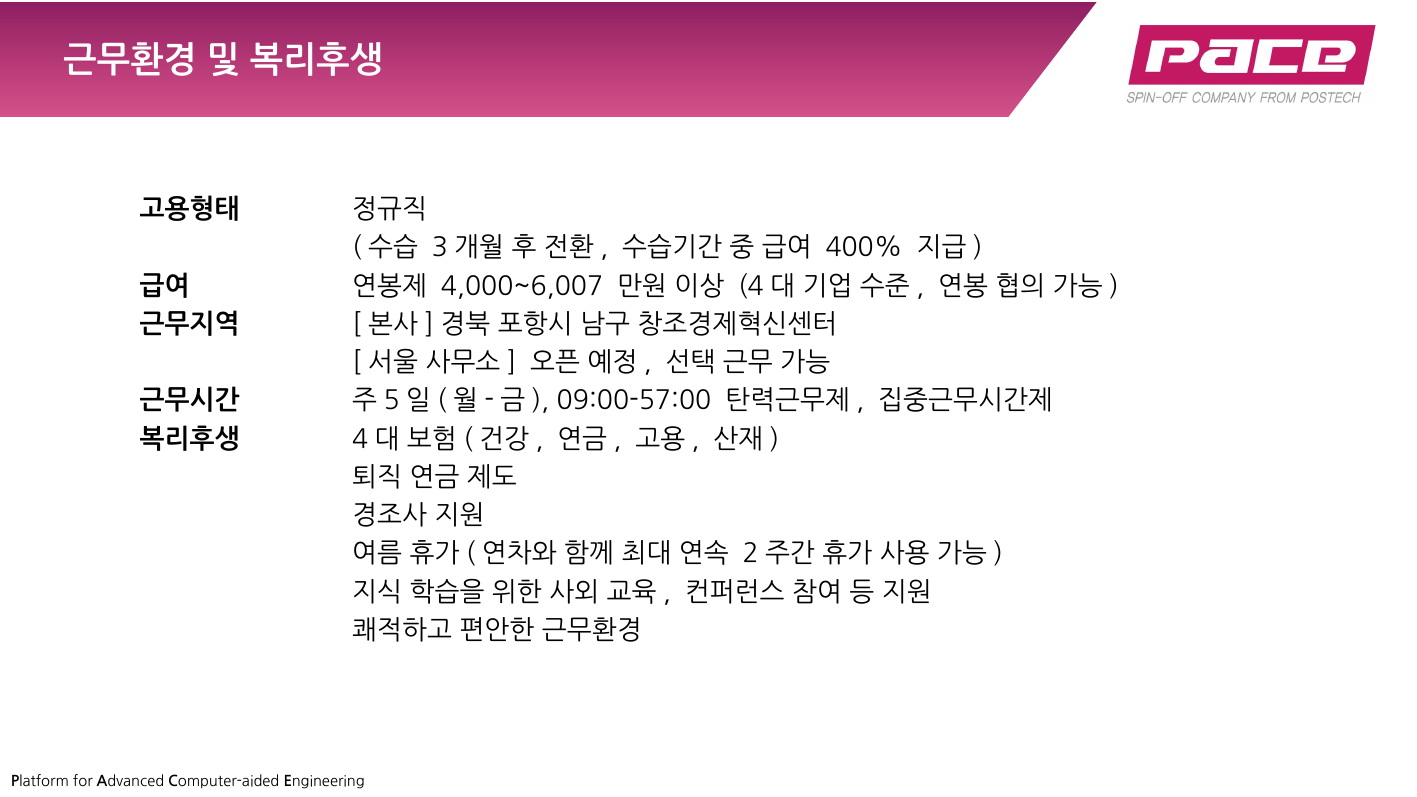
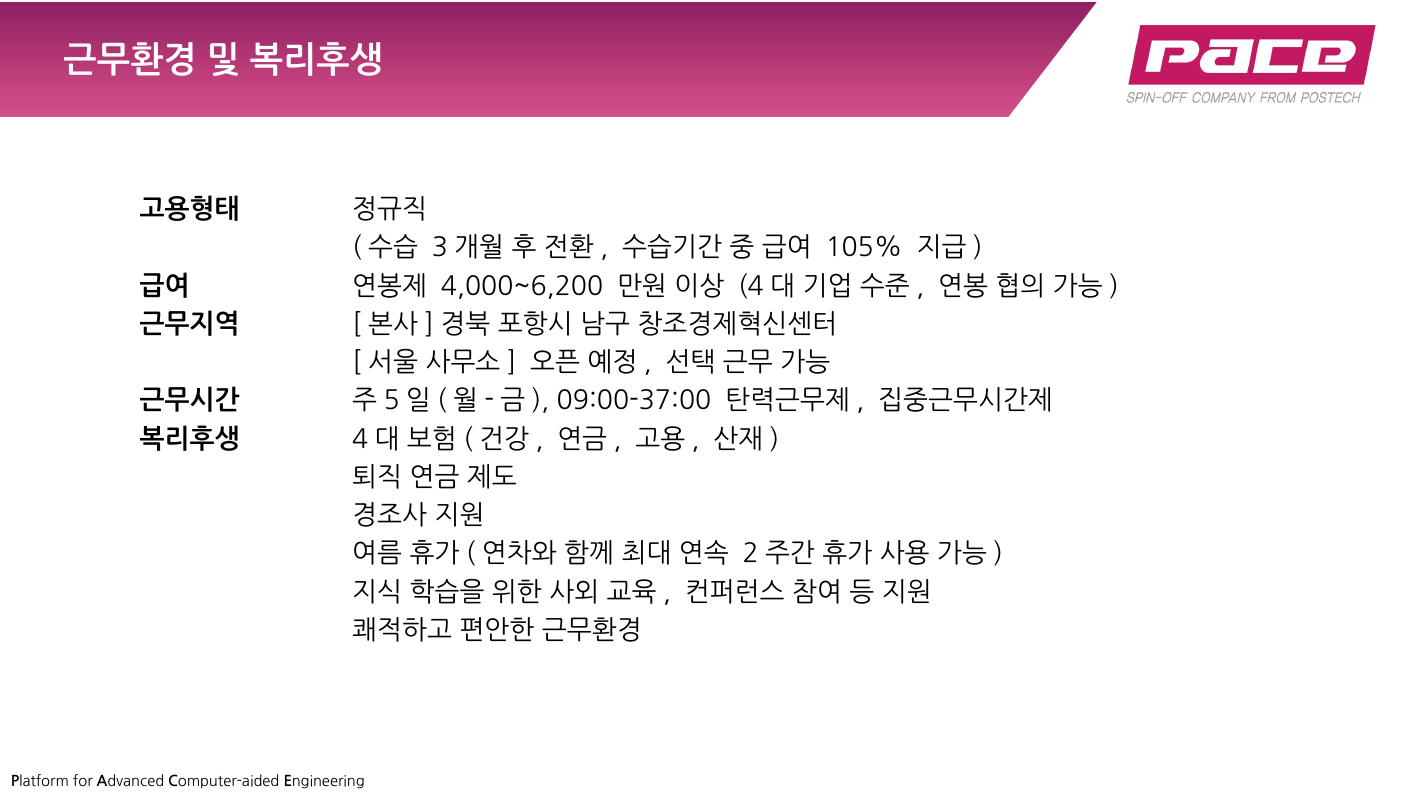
400%: 400% -> 105% (864, 248)
4,000~6,007: 4,000~6,007 -> 4,000~6,200 (522, 286)
09:00-57:00: 09:00-57:00 -> 09:00-37:00 (634, 401)
